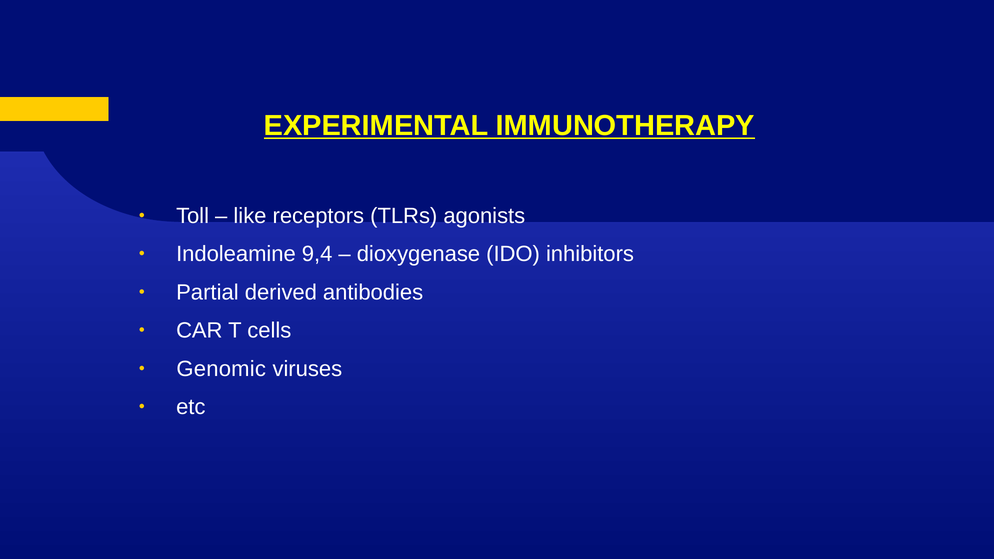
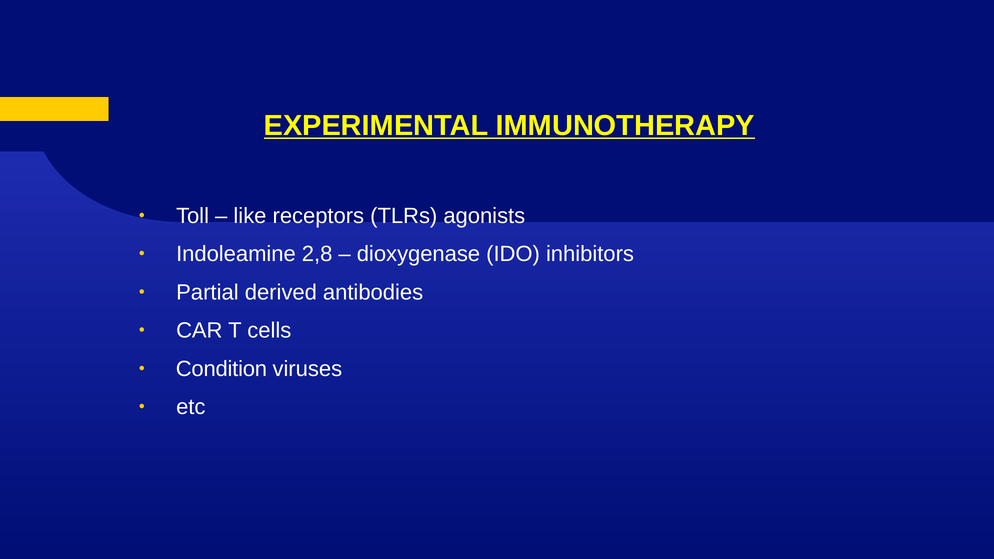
9,4: 9,4 -> 2,8 (317, 254)
Genomic: Genomic -> Condition (221, 369)
